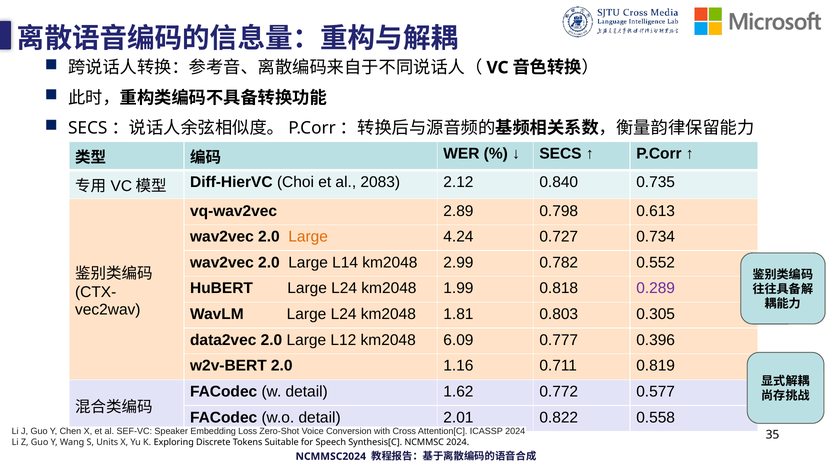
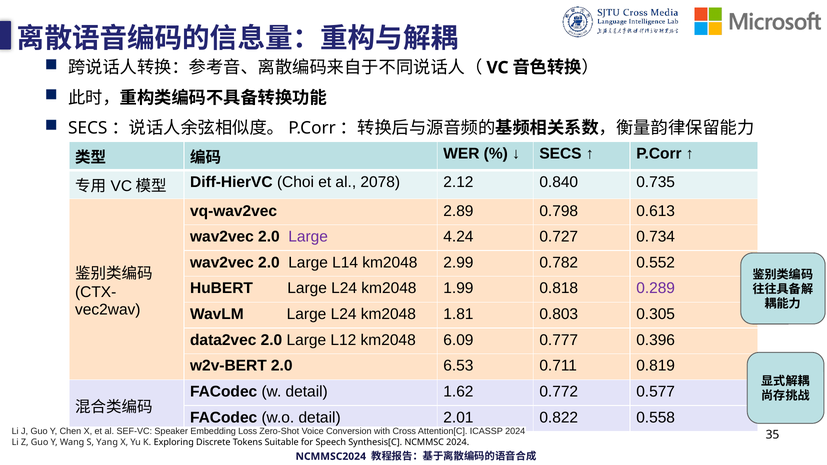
2083: 2083 -> 2078 (380, 182)
Large colour: orange -> purple (308, 237)
1.16: 1.16 -> 6.53 (458, 366)
Units: Units -> Yang (107, 443)
